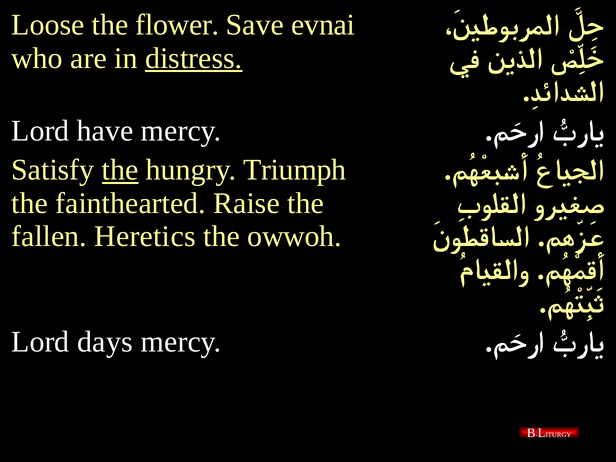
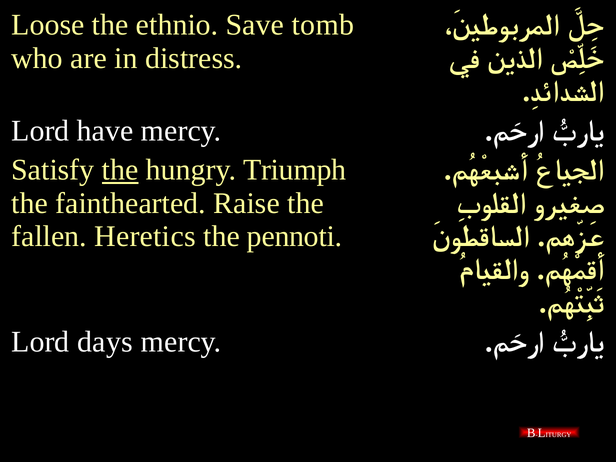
flower: flower -> ethnio (177, 25)
evnai: evnai -> tomb (323, 25)
distress underline: present -> none (194, 58)
owwoh: owwoh -> pennoti (295, 236)
